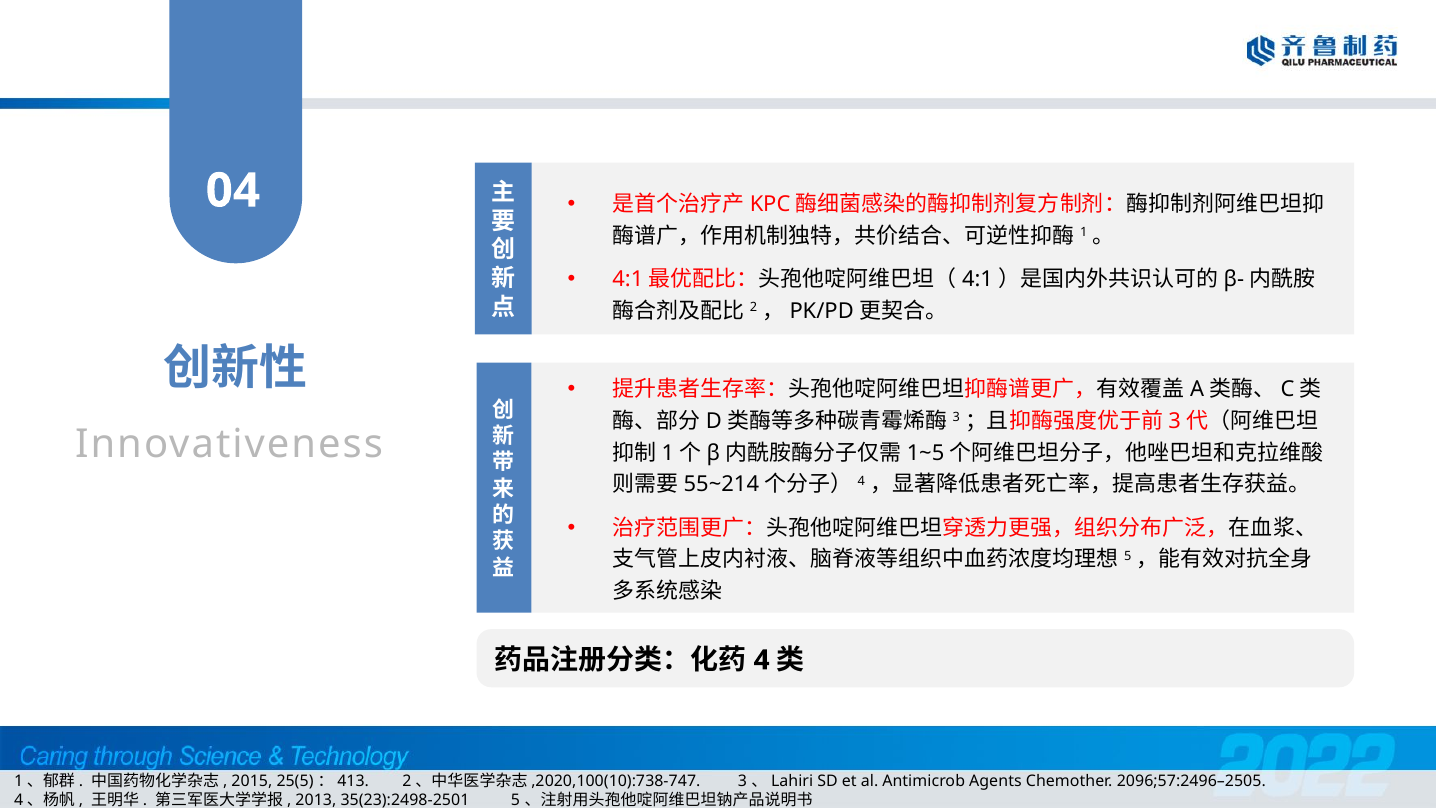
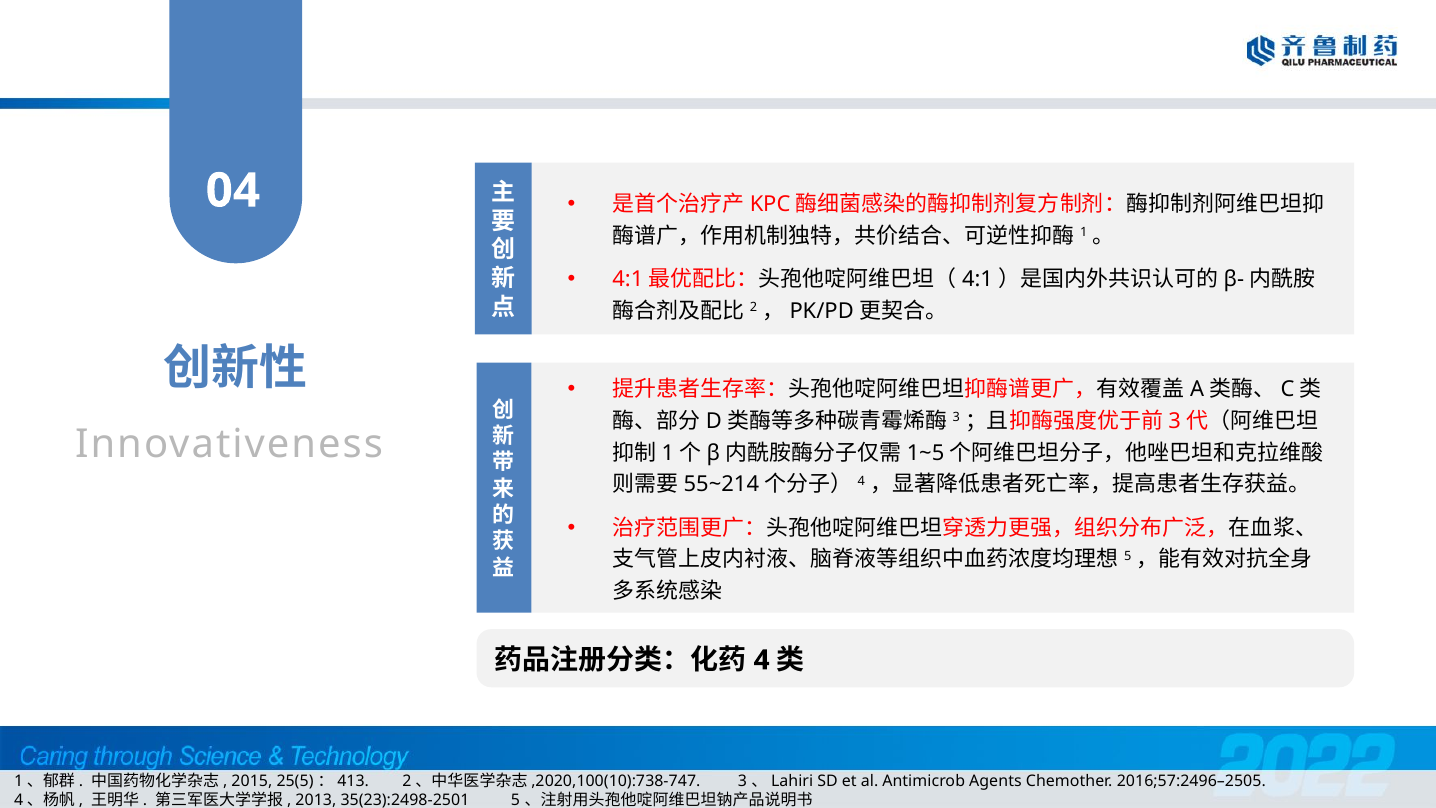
2096;57:2496–2505: 2096;57:2496–2505 -> 2016;57:2496–2505 (1191, 781)
